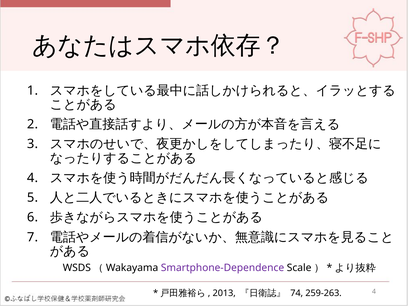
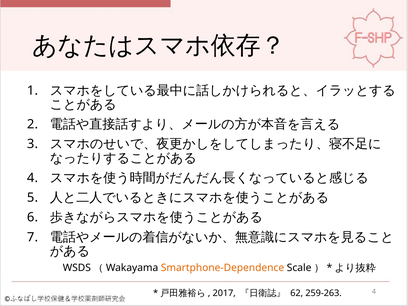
Smartphone-Dependence colour: purple -> orange (223, 268)
2013: 2013 -> 2017 (224, 293)
74: 74 -> 62 (297, 293)
